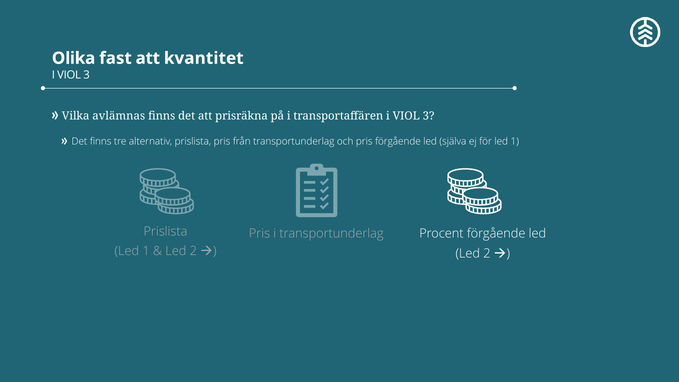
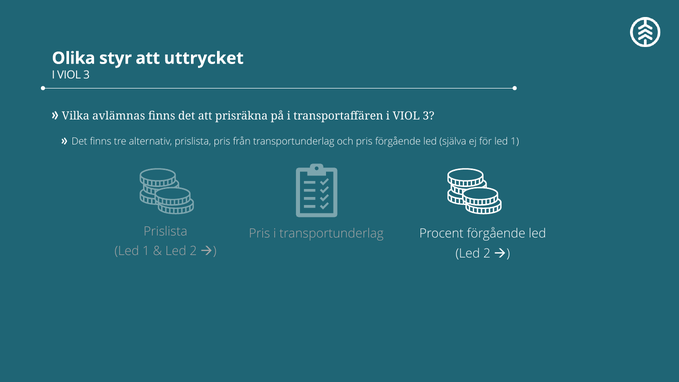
fast: fast -> styr (116, 58)
kvantitet: kvantitet -> uttrycket (204, 58)
